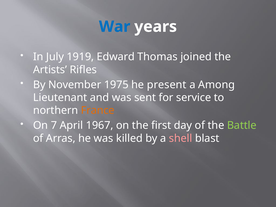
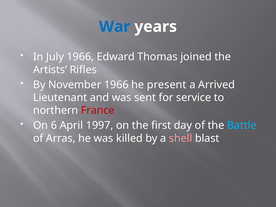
July 1919: 1919 -> 1966 (80, 57)
November 1975: 1975 -> 1966 (116, 85)
Among: Among -> Arrived (217, 85)
France colour: orange -> red (98, 110)
7: 7 -> 6 (54, 125)
1967: 1967 -> 1997 (100, 125)
Battle colour: light green -> light blue (242, 125)
